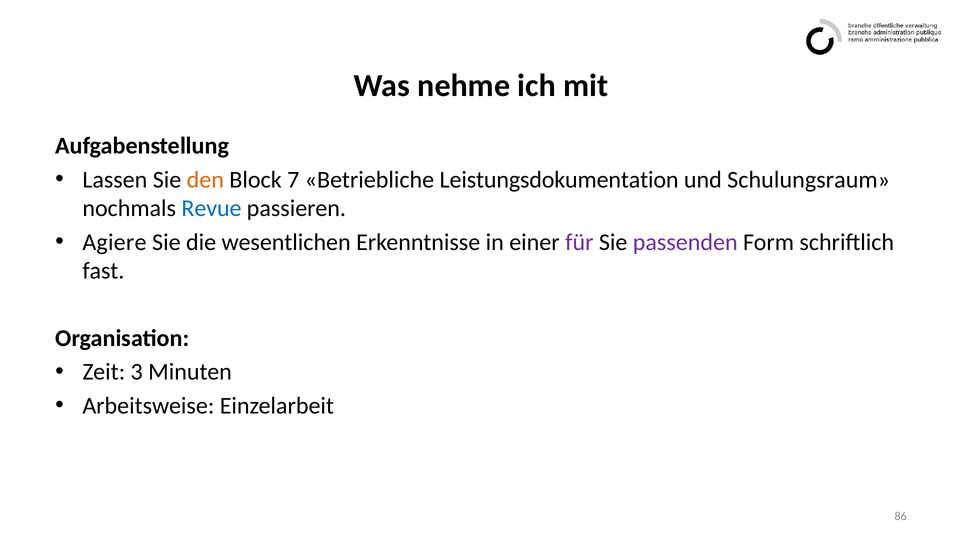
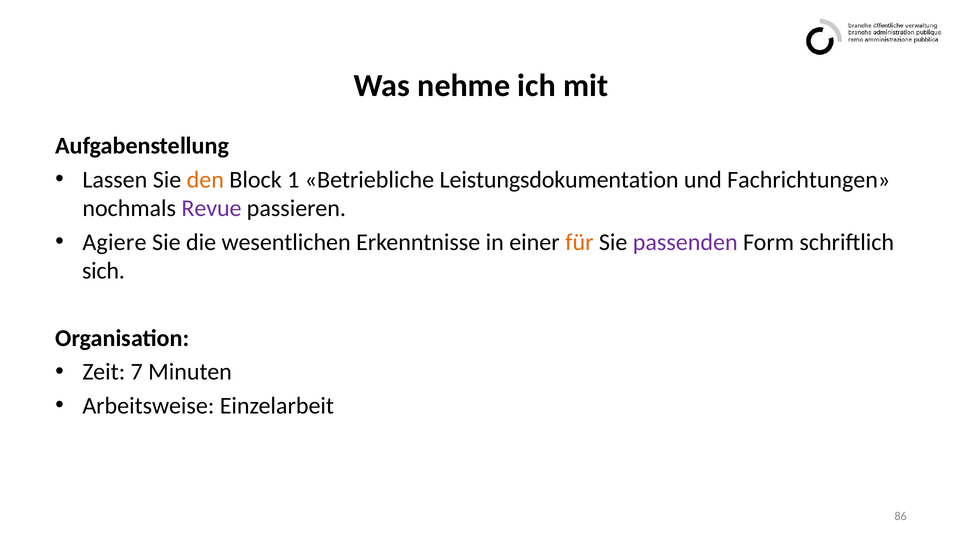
7: 7 -> 1 (293, 180)
Schulungsraum: Schulungsraum -> Fachrichtungen (809, 180)
Revue colour: blue -> purple (212, 209)
für colour: purple -> orange (579, 242)
fast: fast -> sich (103, 271)
3: 3 -> 7 (137, 372)
